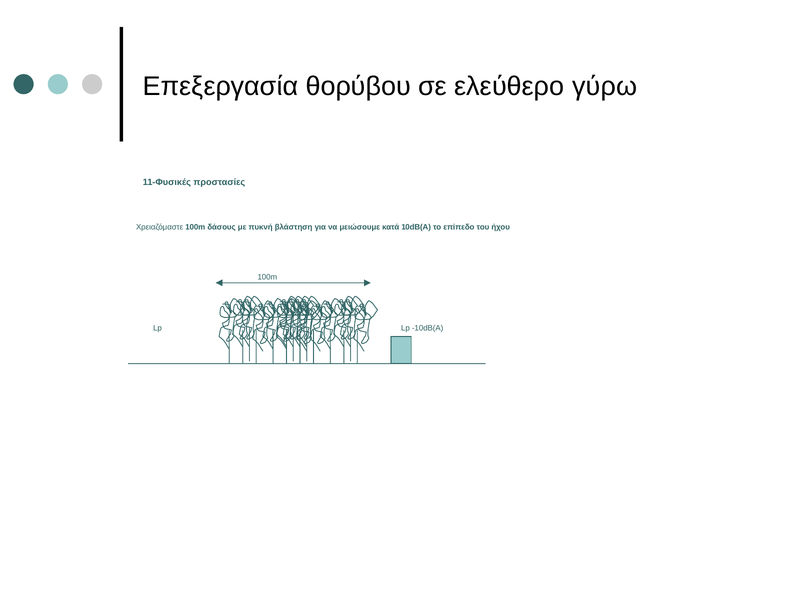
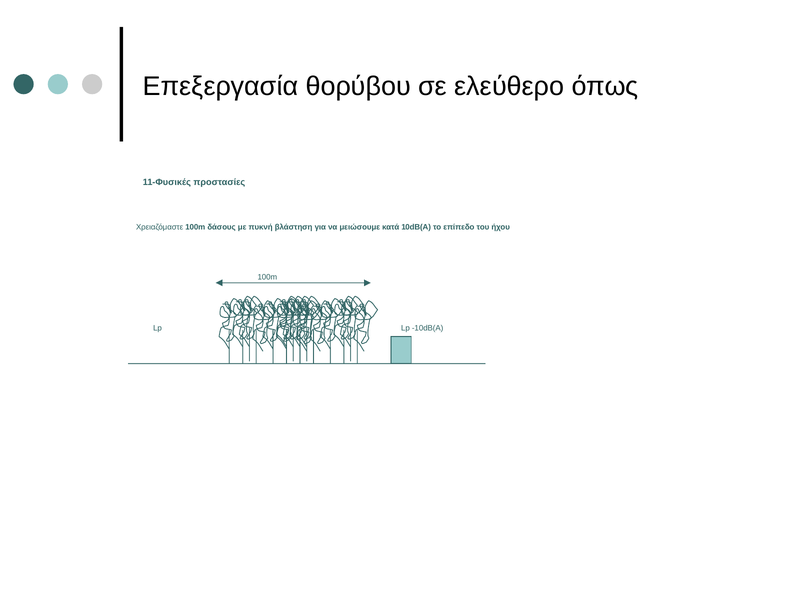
γύρω: γύρω -> όπως (605, 86)
